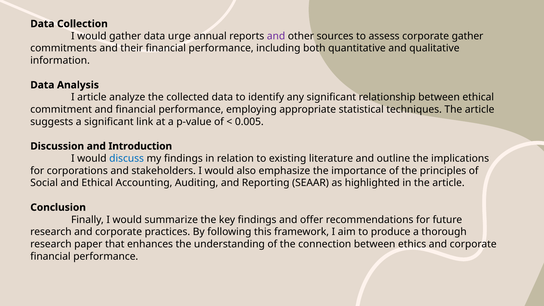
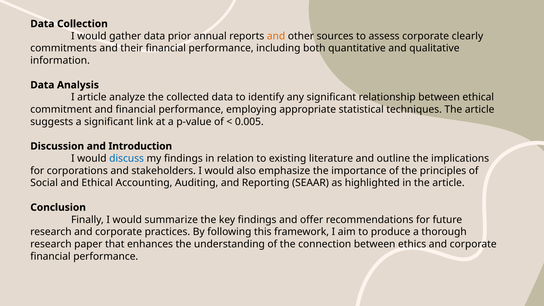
urge: urge -> prior (179, 36)
and colour: purple -> orange (276, 36)
corporate gather: gather -> clearly (467, 36)
